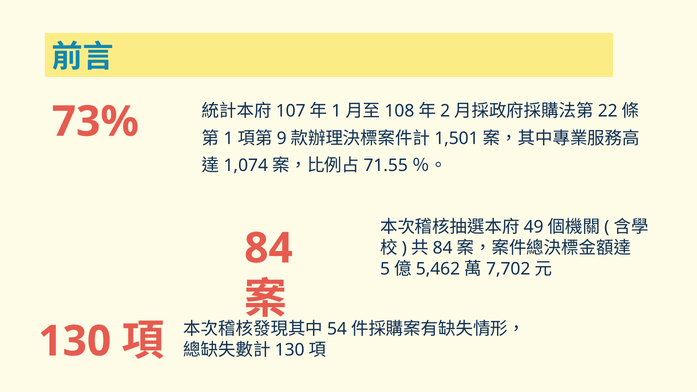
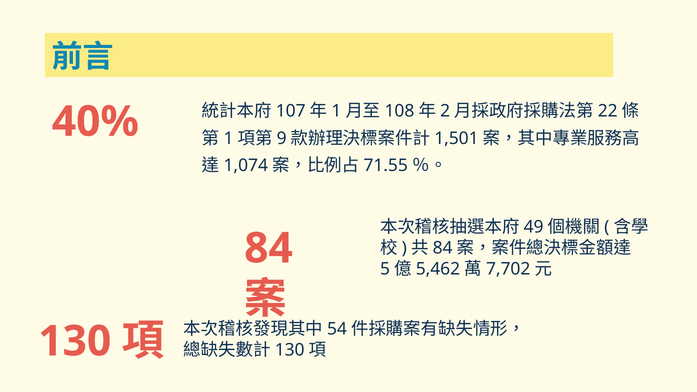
73%: 73% -> 40% (95, 122)
